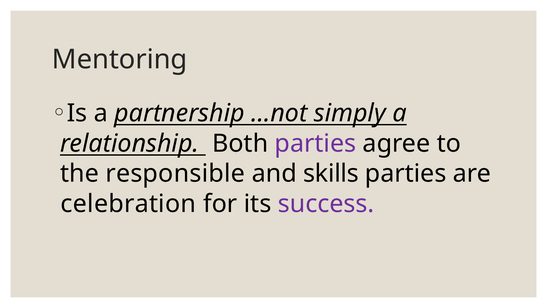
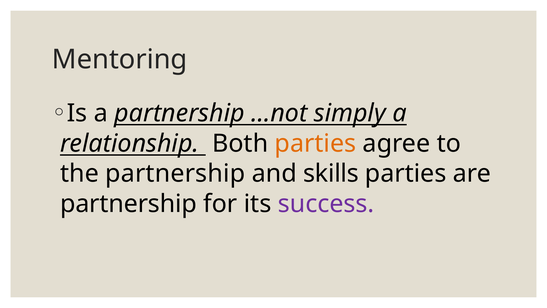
parties colour: purple -> orange (315, 143)
the responsible: responsible -> partnership (175, 173)
celebration: celebration -> partnership (128, 204)
